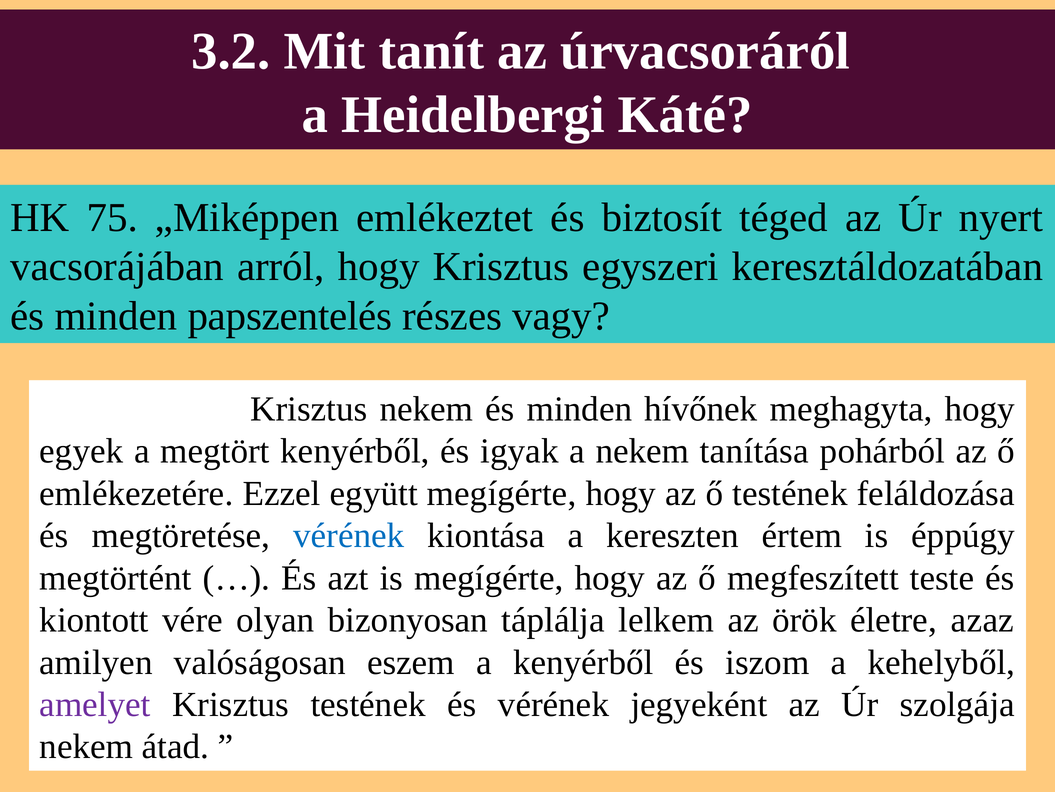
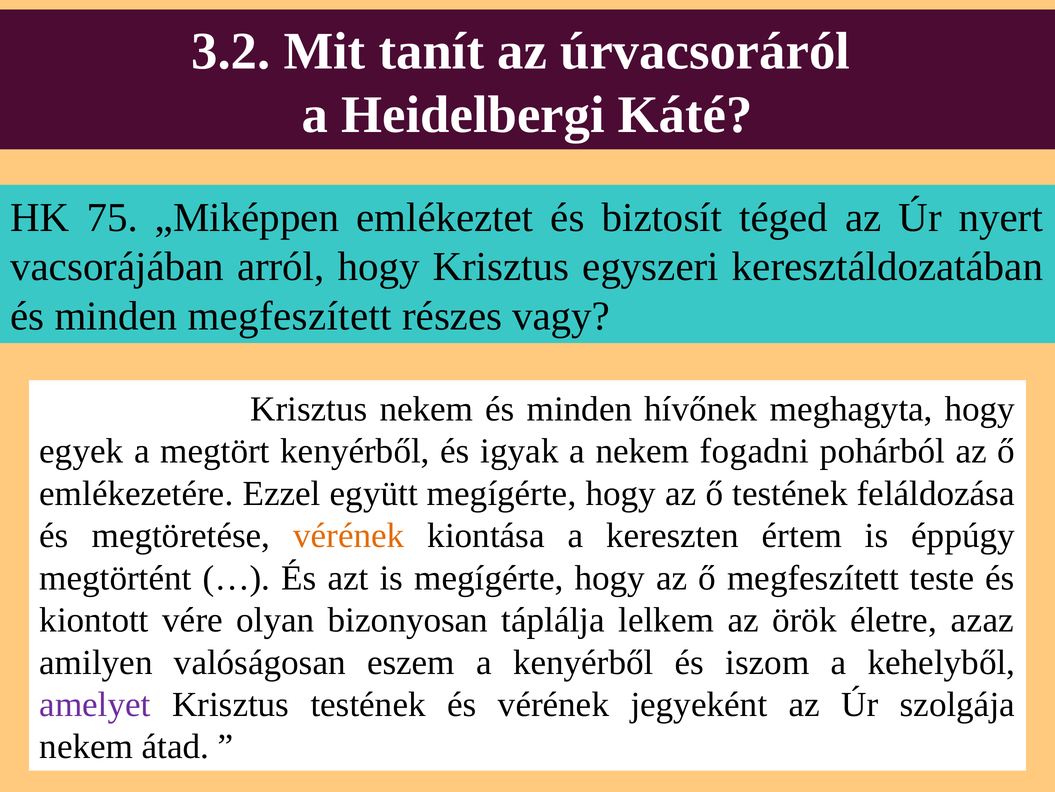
minden papszentelés: papszentelés -> megfeszített (290, 316)
tanítása: tanítása -> fogadni (754, 451)
vérének colour: blue -> orange (349, 535)
